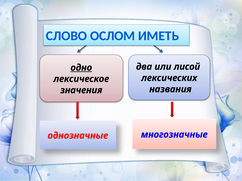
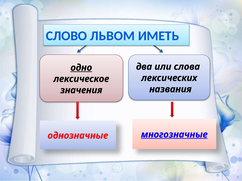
ОСЛОМ: ОСЛОМ -> ЛЬВОМ (112, 36)
лисой: лисой -> слова (187, 67)
многозначные underline: none -> present (174, 135)
